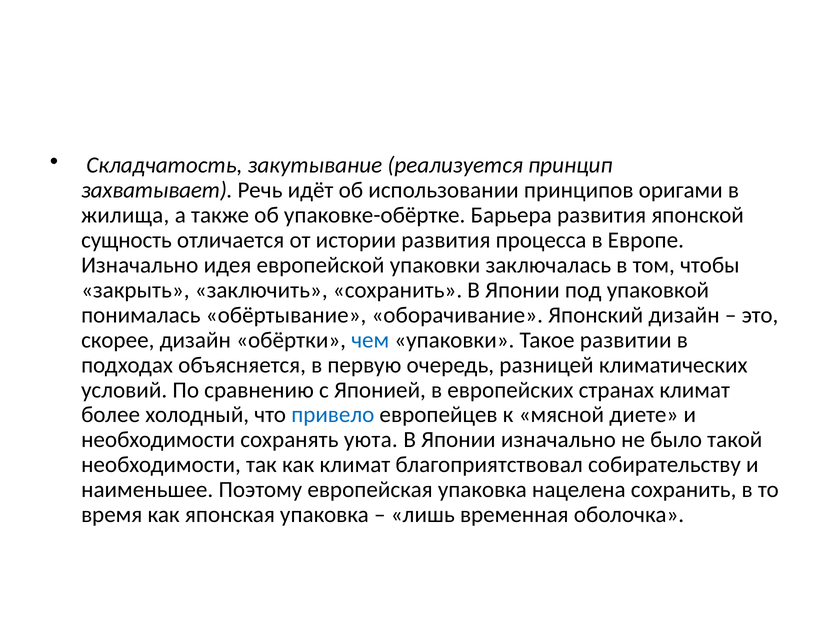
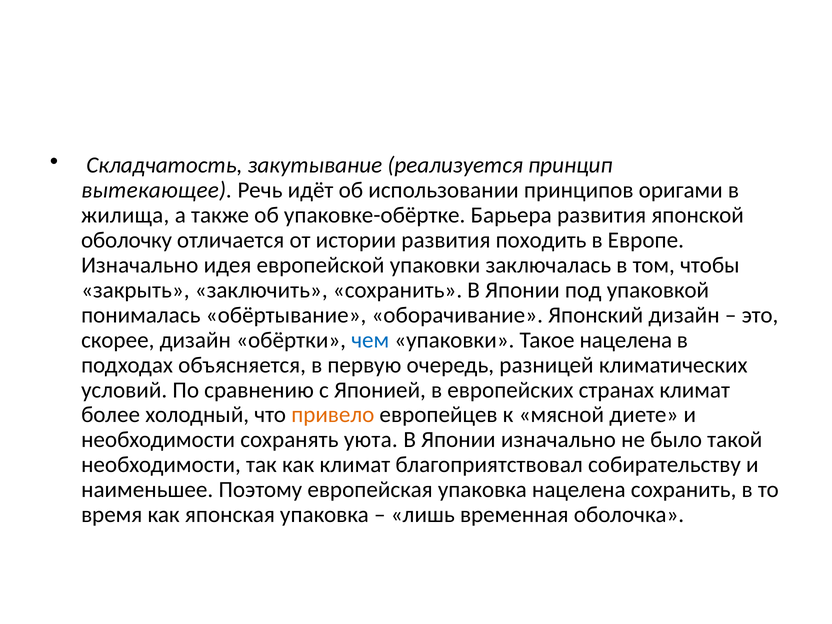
захватывает: захватывает -> вытекающее (157, 190)
сущность: сущность -> оболочку (127, 240)
процесса: процесса -> походить (541, 240)
Такое развитии: развитии -> нацелена (626, 340)
привело colour: blue -> orange (333, 415)
